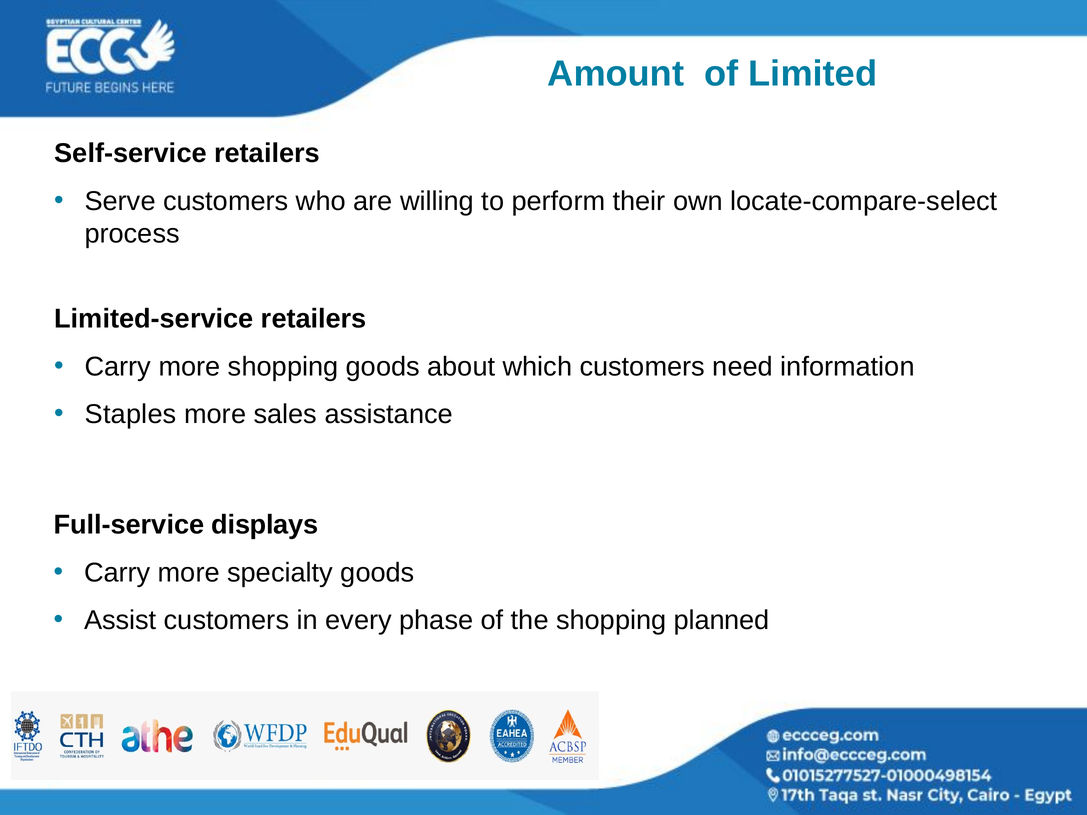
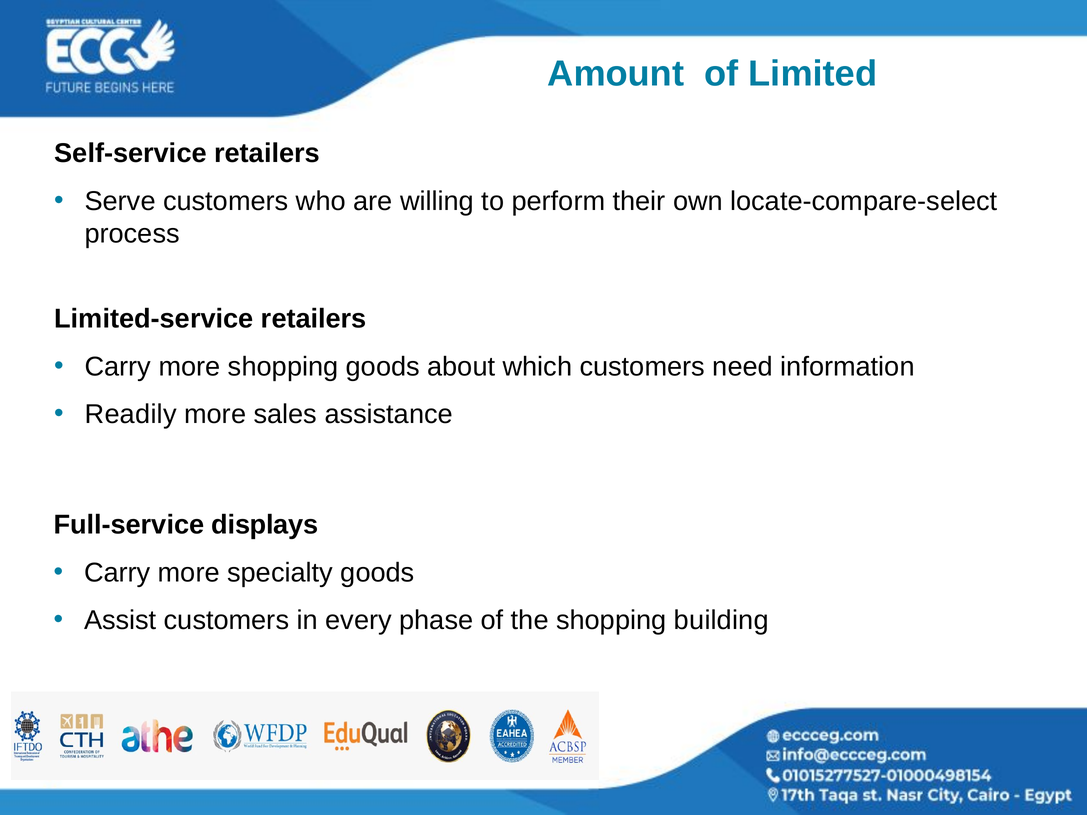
Staples: Staples -> Readily (131, 414)
planned: planned -> building (721, 621)
